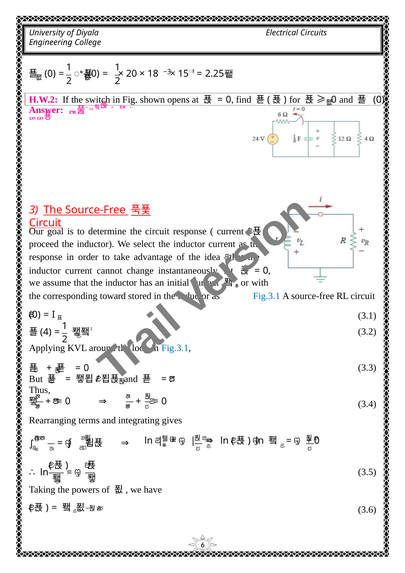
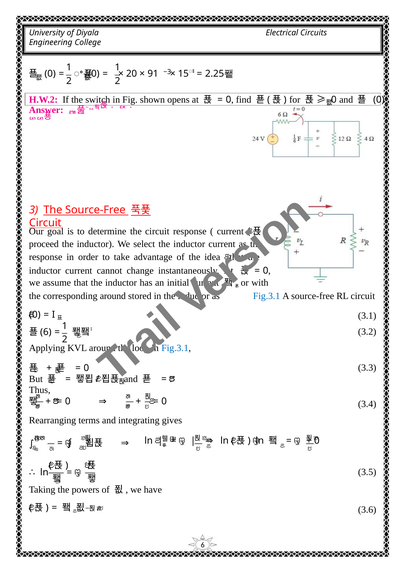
18: 18 -> 91 (153, 74)
corresponding toward: toward -> around (113, 296)
4: 4 -> 6 (46, 332)
